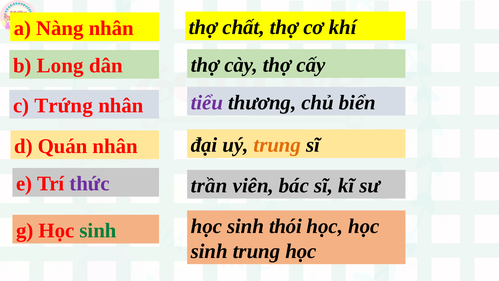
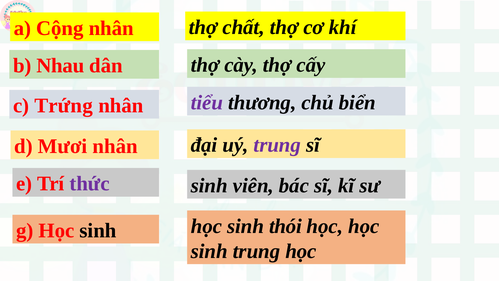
Nàng: Nàng -> Cộng (60, 28)
Long: Long -> Nhau (60, 66)
trung colour: orange -> purple (277, 145)
Quán: Quán -> Mươi (63, 146)
trần: trần -> sinh (209, 185)
sinh colour: green -> black (98, 230)
